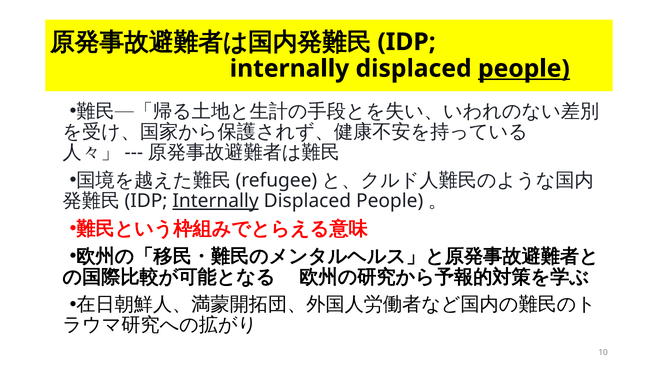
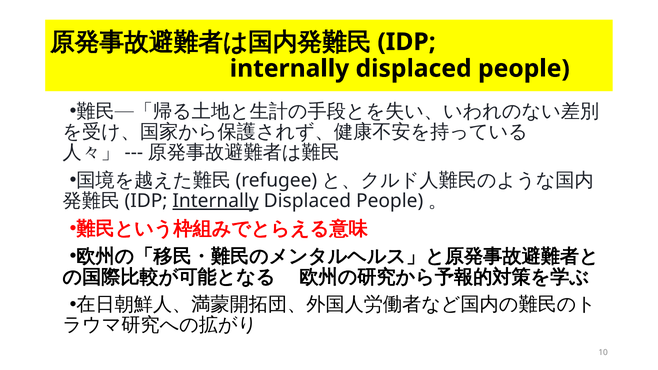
people underline: present -> none (524, 69)
